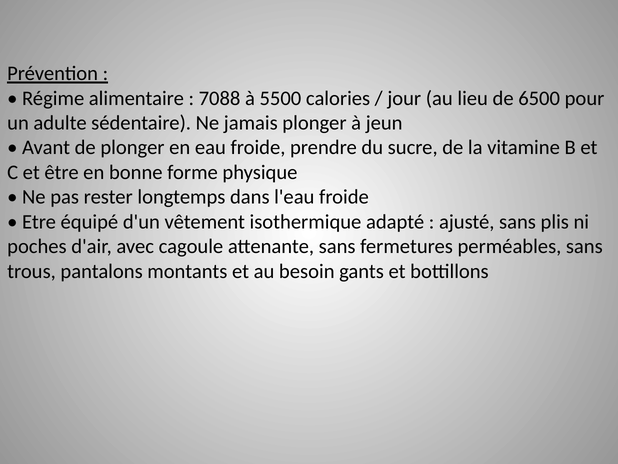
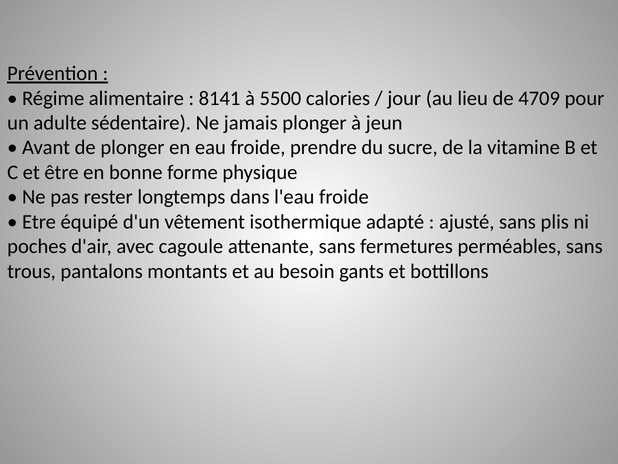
7088: 7088 -> 8141 (220, 98)
6500: 6500 -> 4709 (539, 98)
